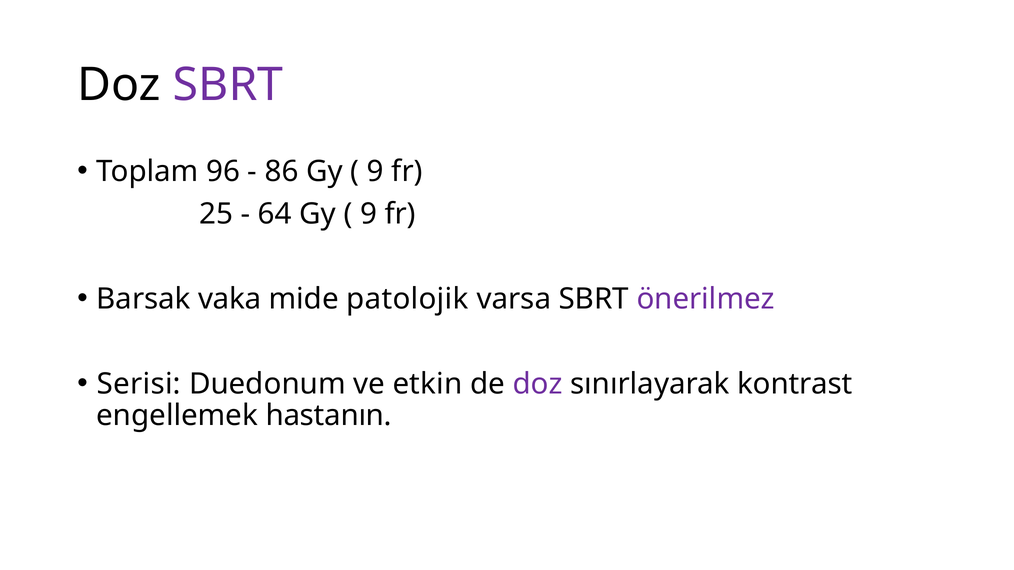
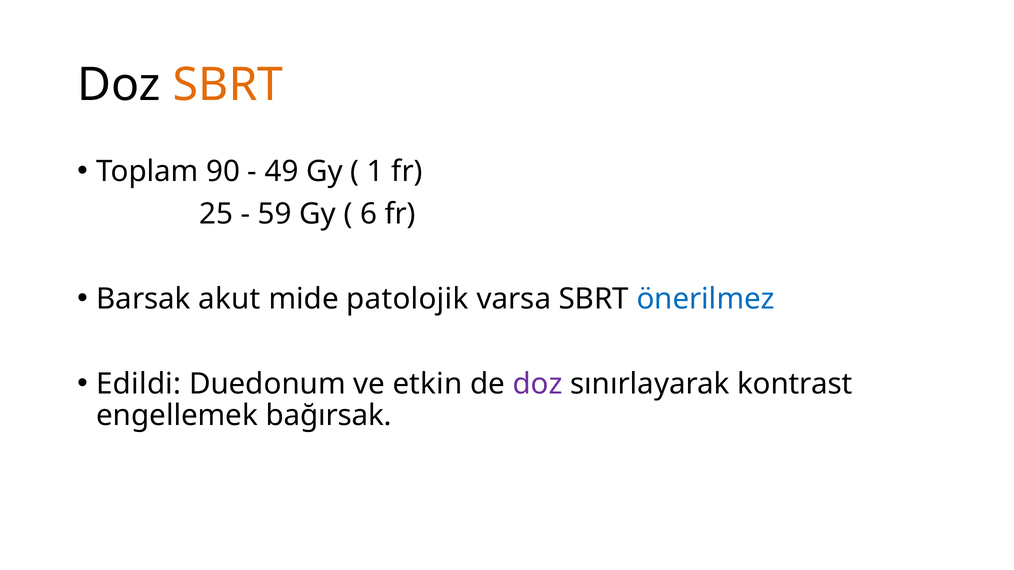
SBRT colour: purple -> orange (228, 85)
96: 96 -> 90 (223, 171)
86: 86 -> 49 (282, 171)
9: 9 -> 1 (375, 171)
64: 64 -> 59 (275, 214)
9: 9 -> 6 (369, 214)
vaka: vaka -> akut (230, 299)
önerilmez colour: purple -> blue (706, 299)
Serisi: Serisi -> Edildi (139, 384)
hastanın: hastanın -> bağırsak (329, 416)
